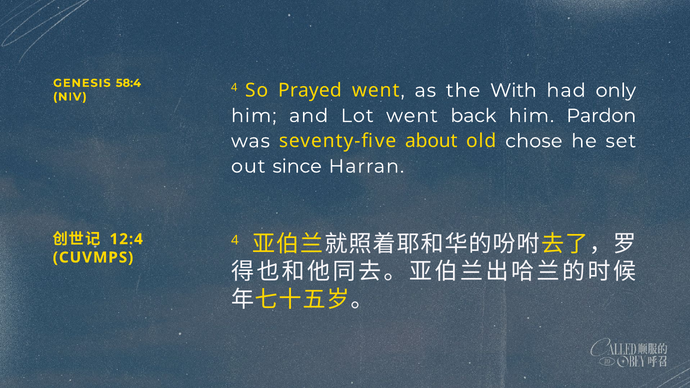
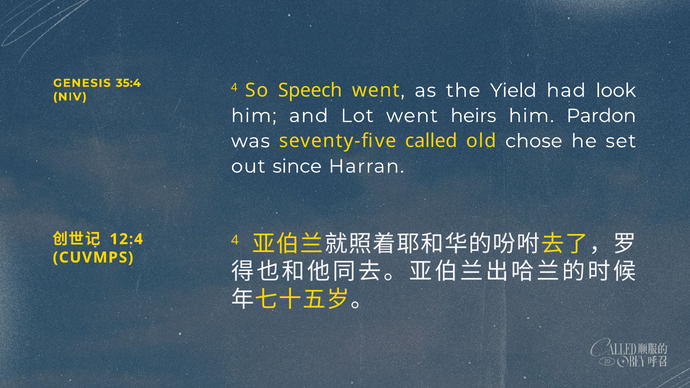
58:4: 58:4 -> 35:4 (128, 83)
Prayed: Prayed -> Speech (310, 90)
With: With -> Yield (513, 90)
only: only -> look (616, 90)
back: back -> heirs (473, 116)
about: about -> called (431, 141)
